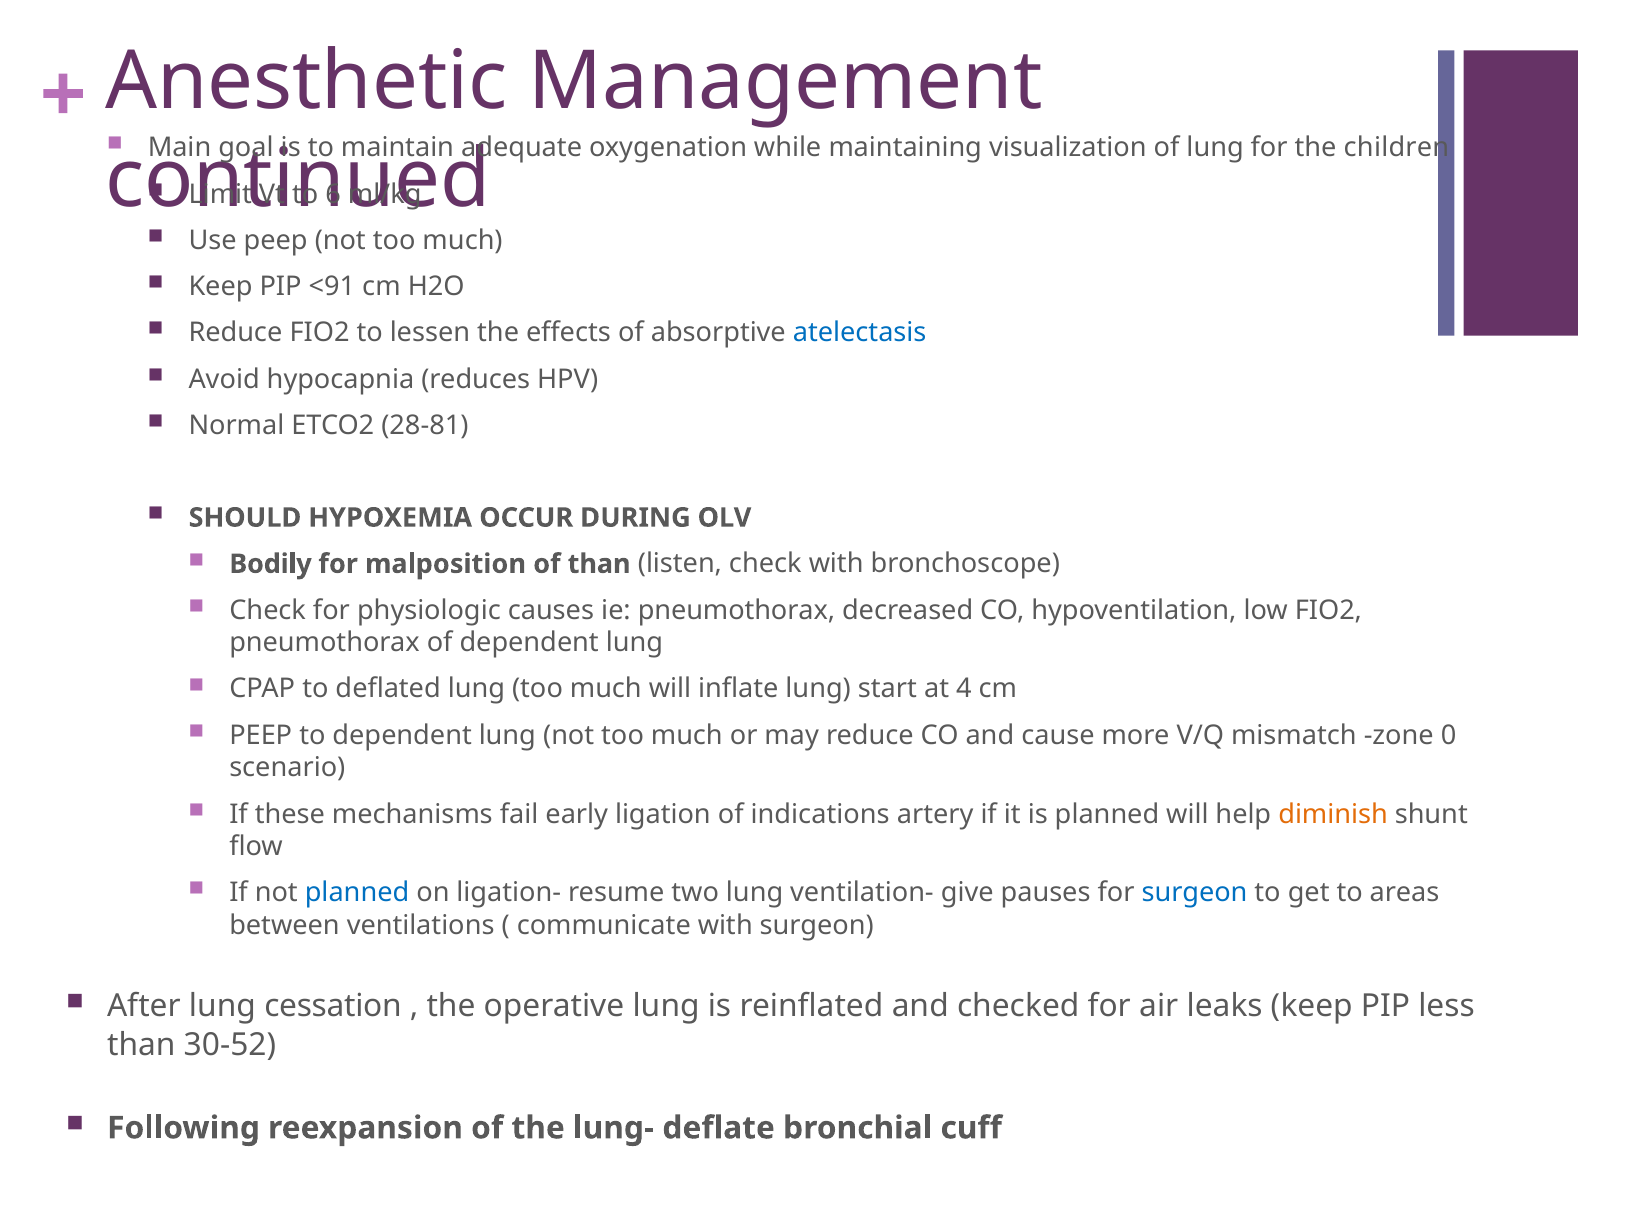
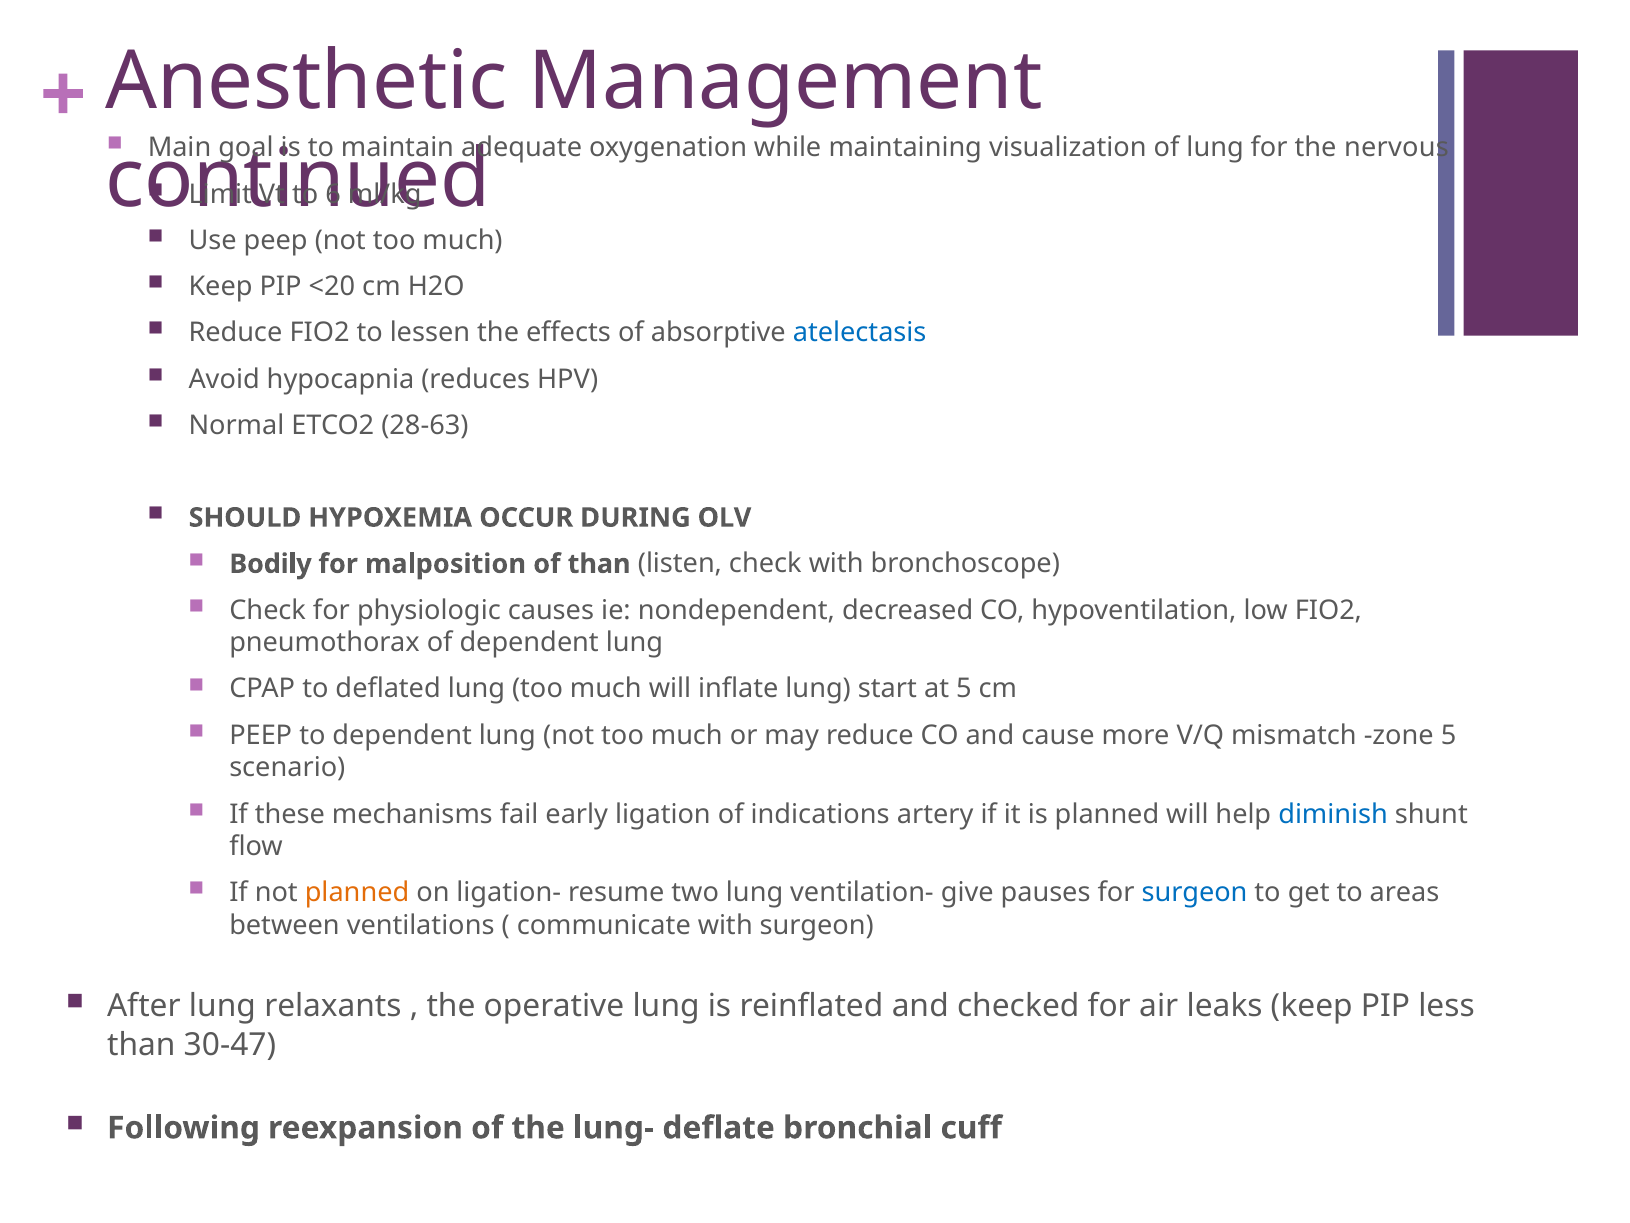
children: children -> nervous (1396, 148)
<91: <91 -> <20 (332, 286)
28-81: 28-81 -> 28-63 (425, 425)
ie pneumothorax: pneumothorax -> nondependent (736, 610)
at 4: 4 -> 5 (964, 689)
zone 0: 0 -> 5 (1449, 735)
diminish colour: orange -> blue (1333, 814)
planned colour: blue -> orange (357, 893)
cessation: cessation -> relaxants (333, 1006)
30-52: 30-52 -> 30-47 (230, 1044)
